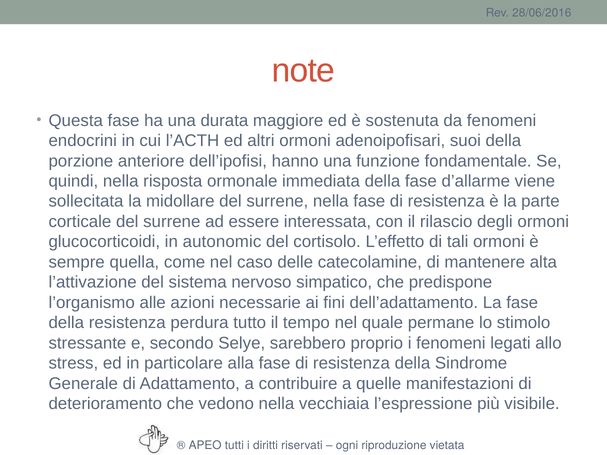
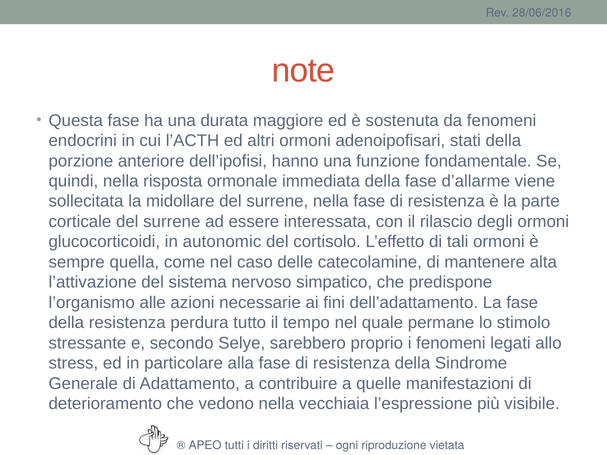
suoi: suoi -> stati (465, 141)
